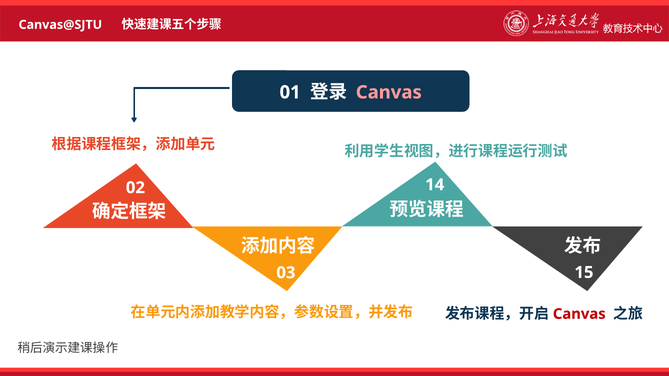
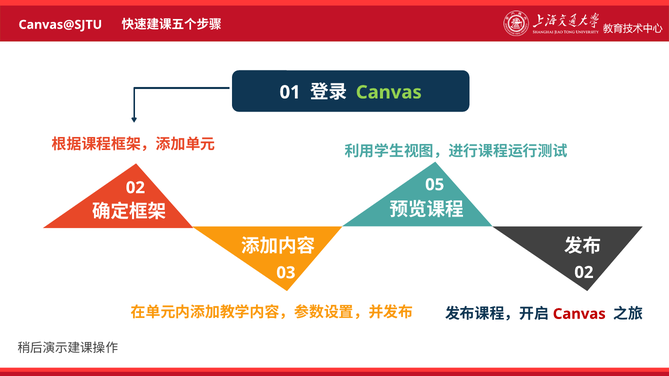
Canvas colour: pink -> light green (389, 92)
14: 14 -> 05 (435, 185)
03 15: 15 -> 02 (584, 273)
